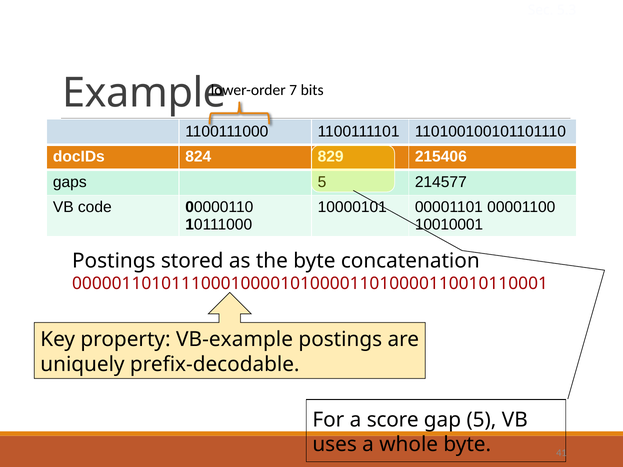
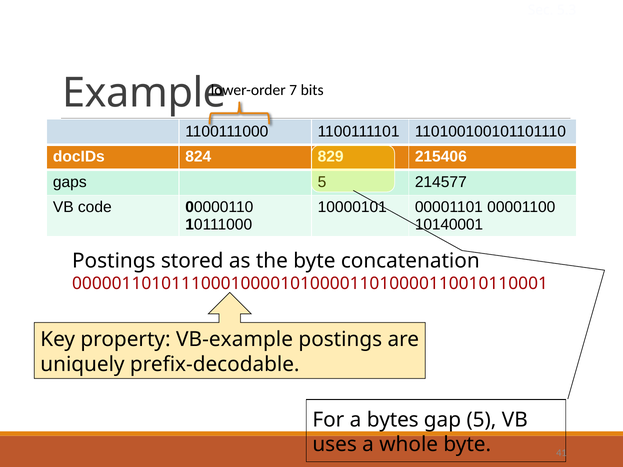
10010001: 10010001 -> 10140001 (449, 225)
score: score -> bytes (393, 420)
